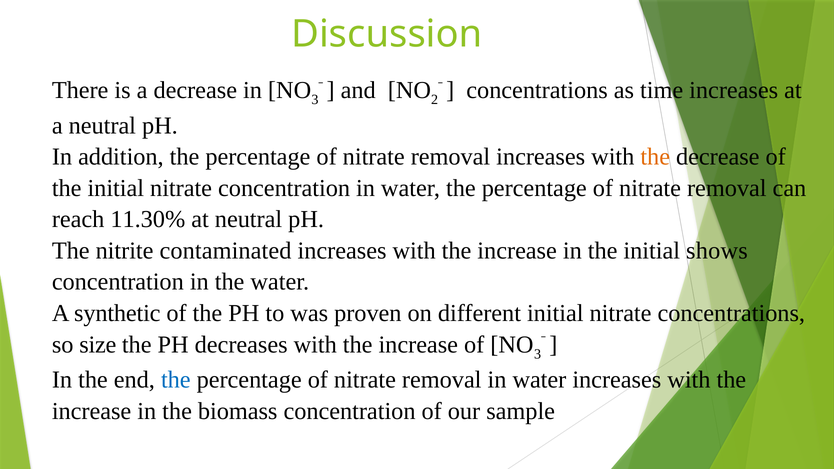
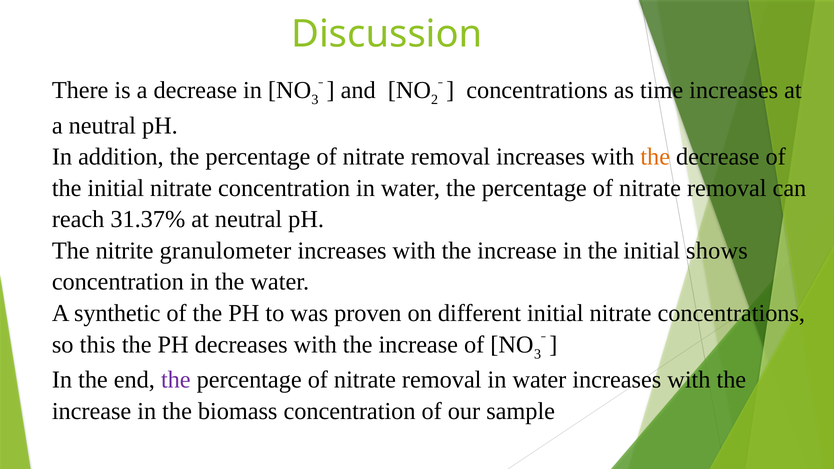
11.30%: 11.30% -> 31.37% (148, 219)
contaminated: contaminated -> granulometer (225, 251)
size: size -> this (98, 345)
the colour: blue -> purple (176, 380)
